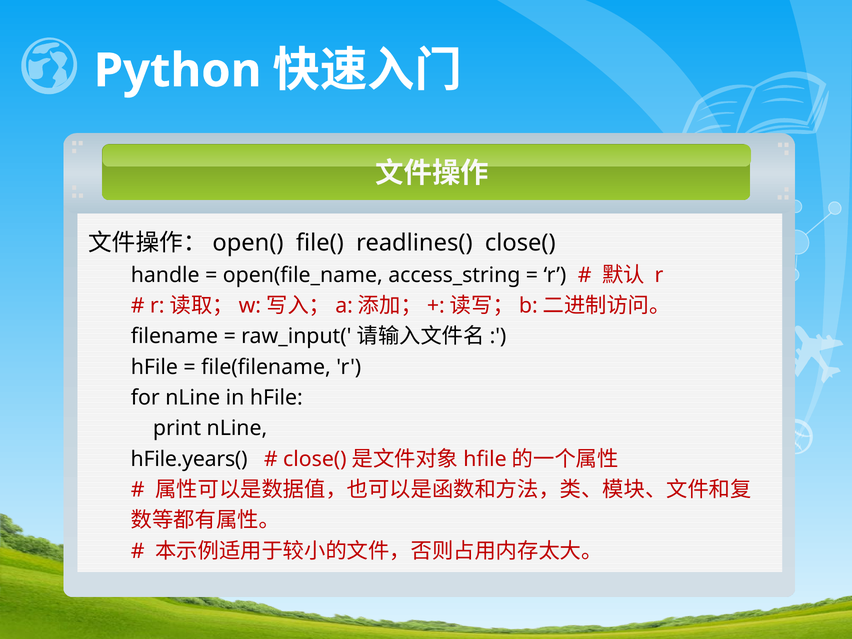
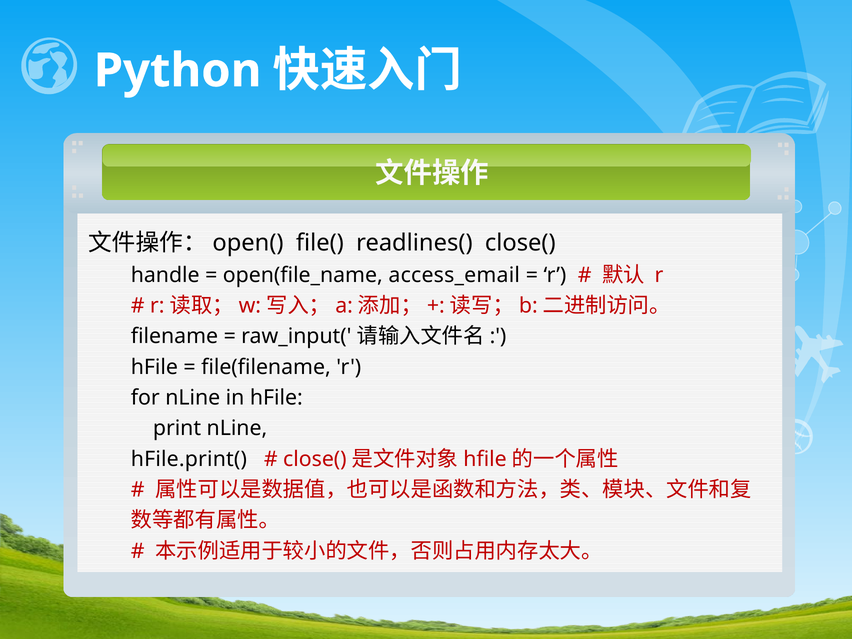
access_string: access_string -> access_email (454, 275)
hFile.years(: hFile.years( -> hFile.print( (189, 459)
